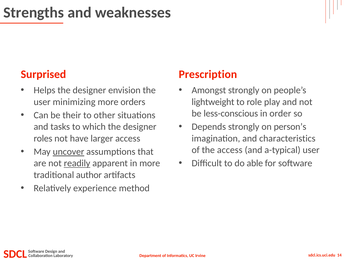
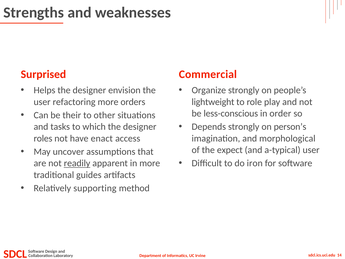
Prescription: Prescription -> Commercial (208, 74)
Amongst: Amongst -> Organize (209, 90)
minimizing: minimizing -> refactoring (74, 102)
larger: larger -> enact (102, 138)
characteristics: characteristics -> morphological (287, 138)
the access: access -> expect (230, 150)
uncover underline: present -> none (69, 152)
able: able -> iron (255, 163)
author: author -> guides (89, 175)
experience: experience -> supporting (95, 188)
